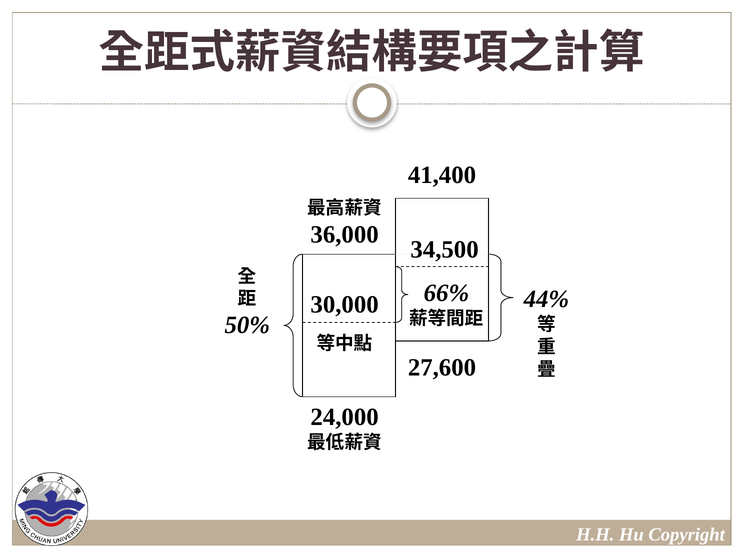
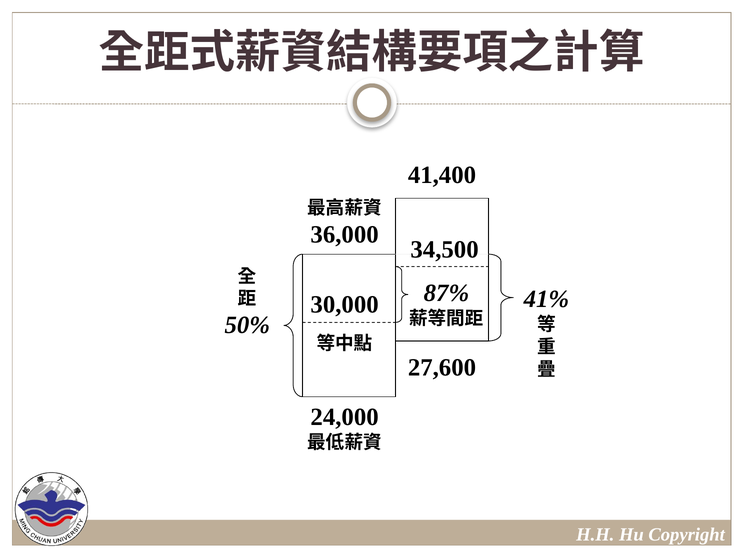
66%: 66% -> 87% (446, 293)
44%: 44% -> 41% (546, 299)
